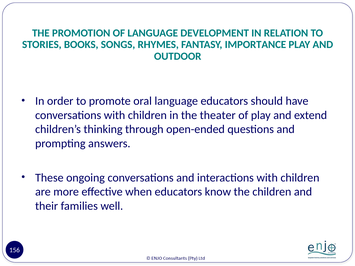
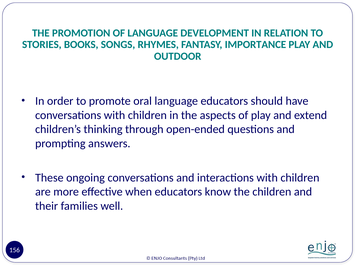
theater: theater -> aspects (218, 115)
